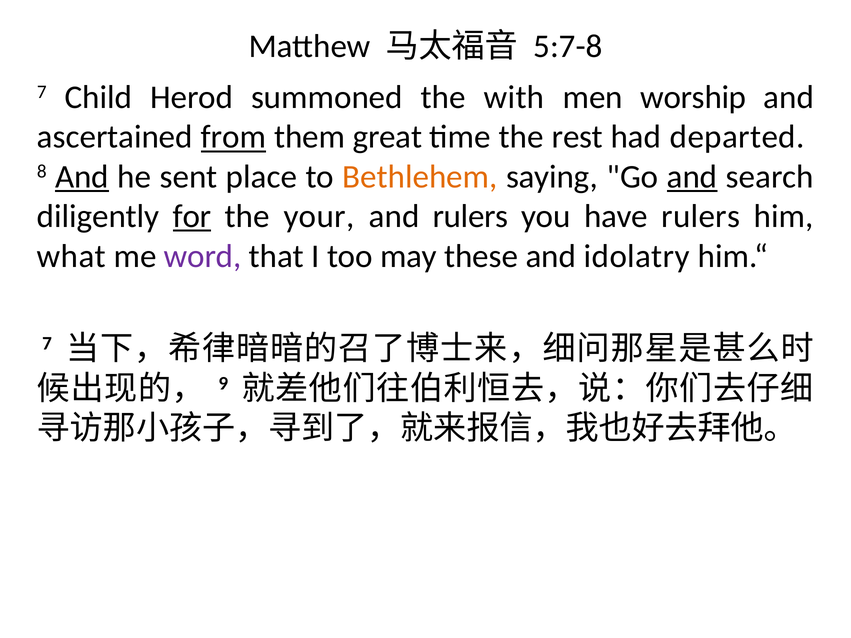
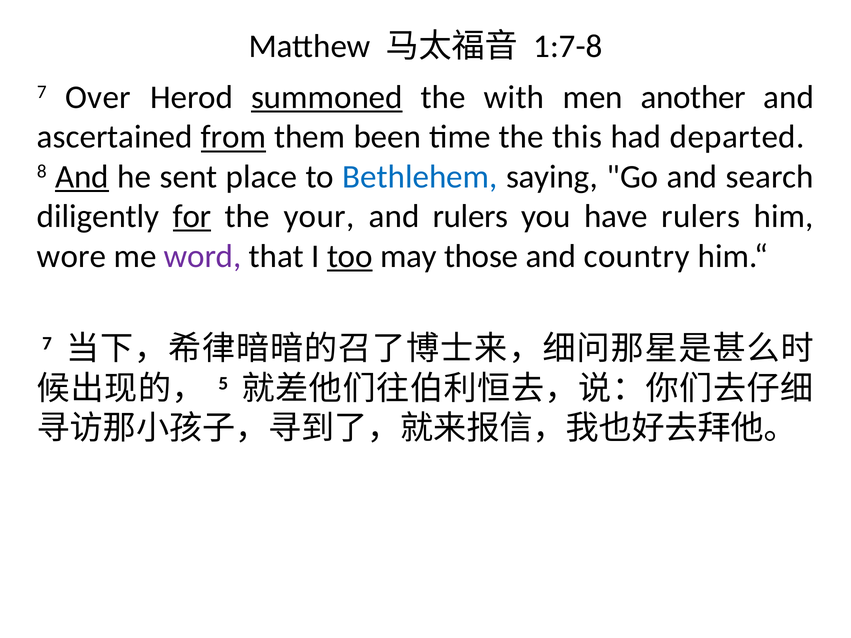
5:7-8: 5:7-8 -> 1:7-8 (568, 46)
Child: Child -> Over (98, 97)
summoned underline: none -> present (327, 97)
worship: worship -> another (693, 97)
great: great -> been (387, 137)
rest: rest -> this (577, 137)
Bethlehem colour: orange -> blue (420, 177)
and underline: present -> none (692, 177)
what: what -> wore (71, 256)
too underline: none -> present (350, 256)
these: these -> those (481, 256)
idolatry: idolatry -> country (637, 256)
9: 9 -> 5 (223, 383)
